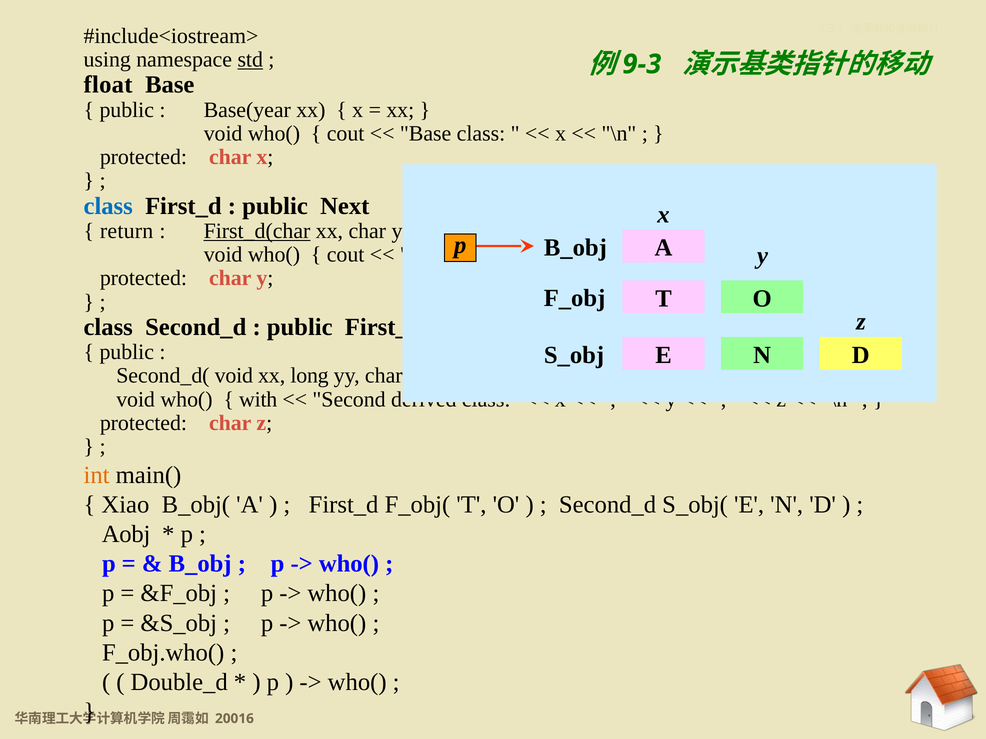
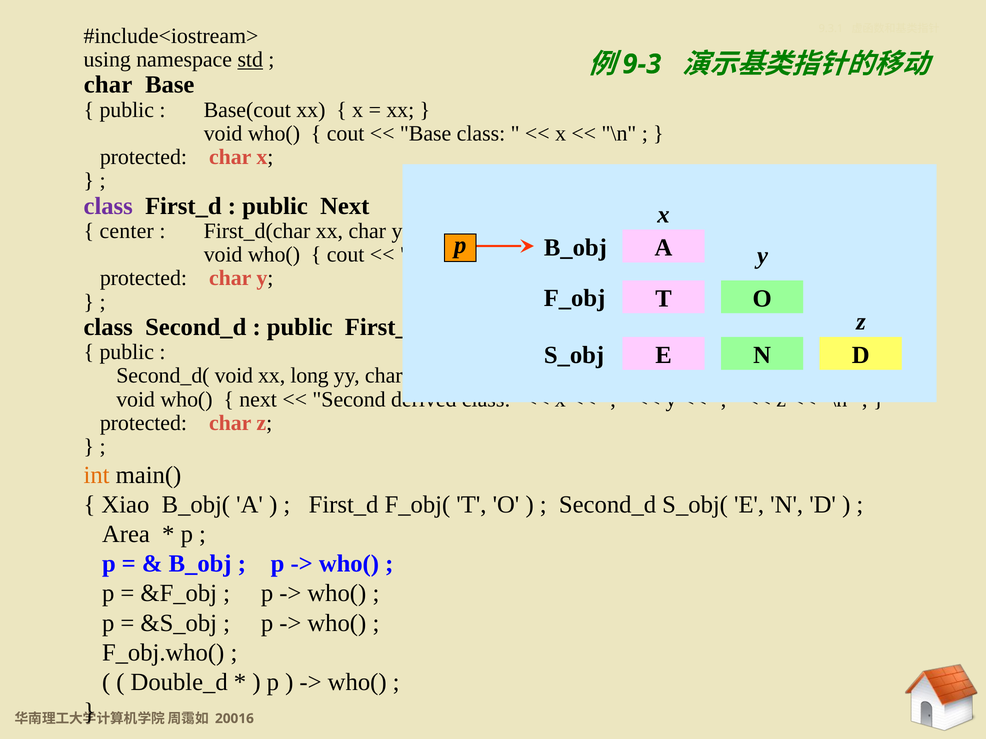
float: float -> char (108, 85)
Base(year: Base(year -> Base(cout (247, 110)
class colour: blue -> purple (108, 206)
return: return -> center (127, 231)
First_d(char underline: present -> none (257, 231)
with: with -> next (258, 400)
Aobj: Aobj -> Area (126, 535)
